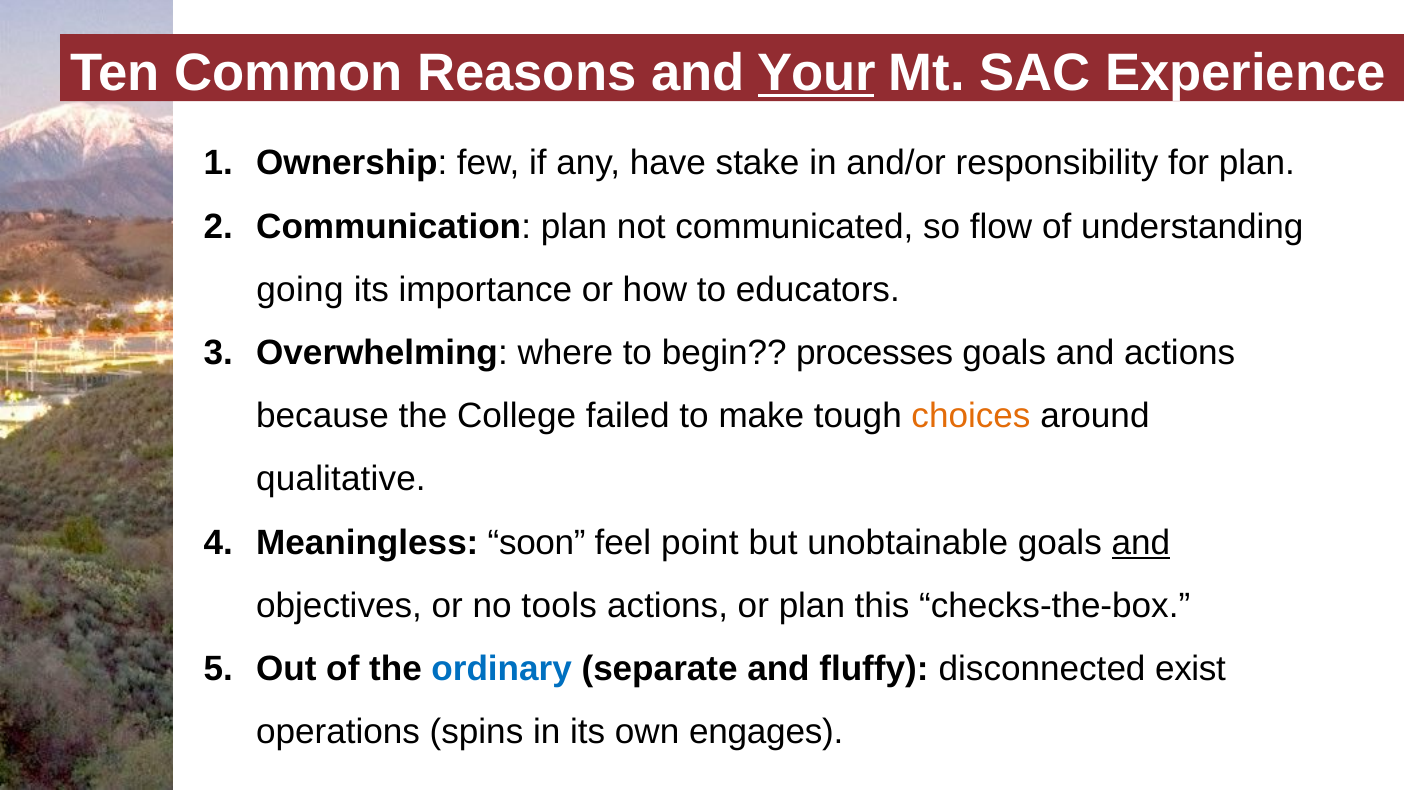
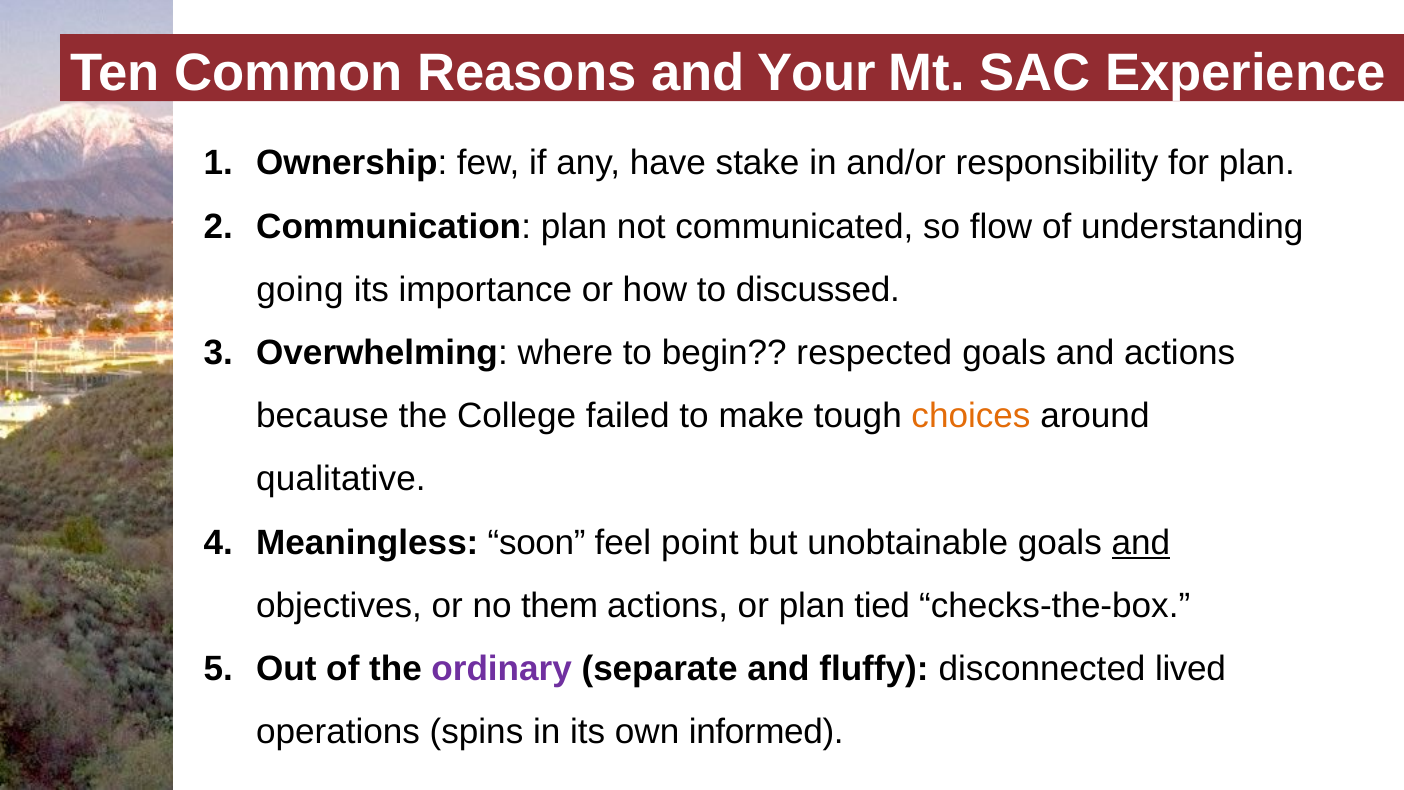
Your underline: present -> none (817, 73)
educators: educators -> discussed (818, 290)
processes: processes -> respected (874, 353)
tools: tools -> them (560, 605)
this: this -> tied (882, 605)
ordinary colour: blue -> purple (502, 669)
exist: exist -> lived (1190, 669)
engages: engages -> informed (766, 732)
